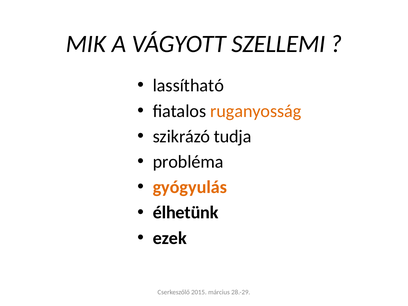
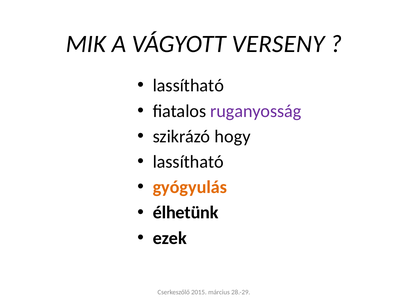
SZELLEMI: SZELLEMI -> VERSENY (278, 44)
ruganyosság colour: orange -> purple (256, 111)
tudja: tudja -> hogy (233, 136)
probléma: probléma -> lassítható (188, 162)
